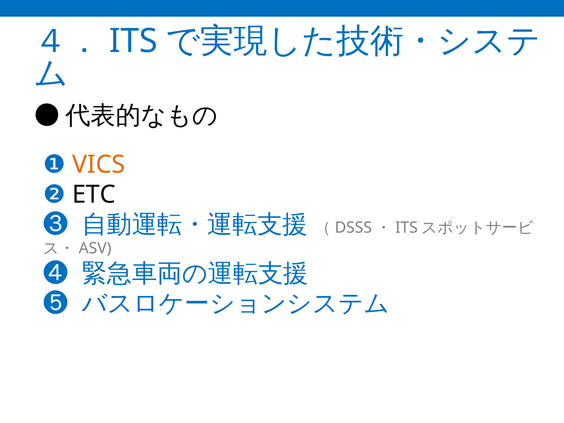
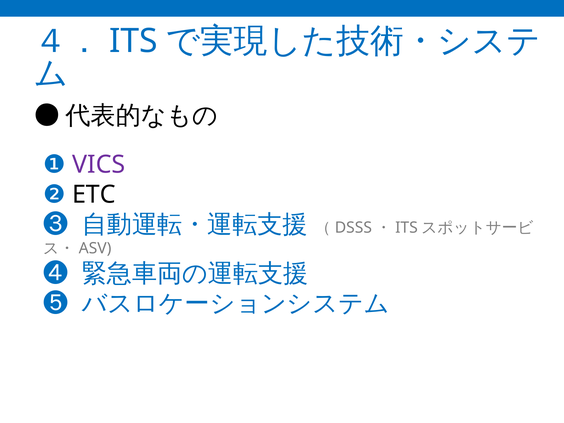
VICS colour: orange -> purple (99, 164)
